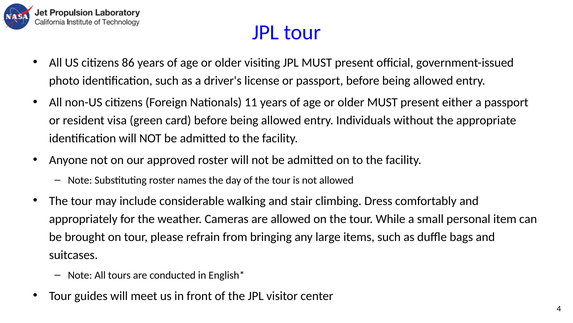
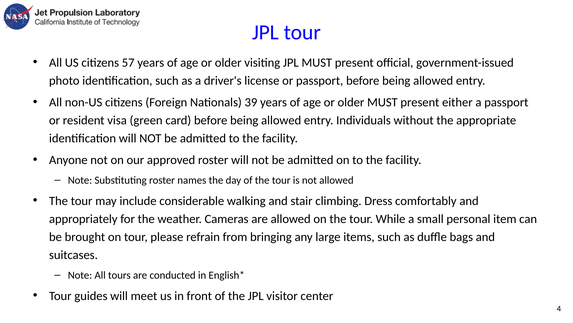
86: 86 -> 57 (128, 62)
11: 11 -> 39 (251, 102)
